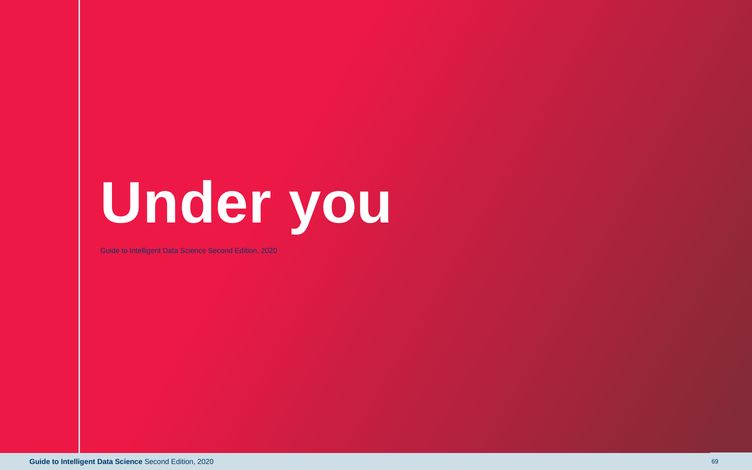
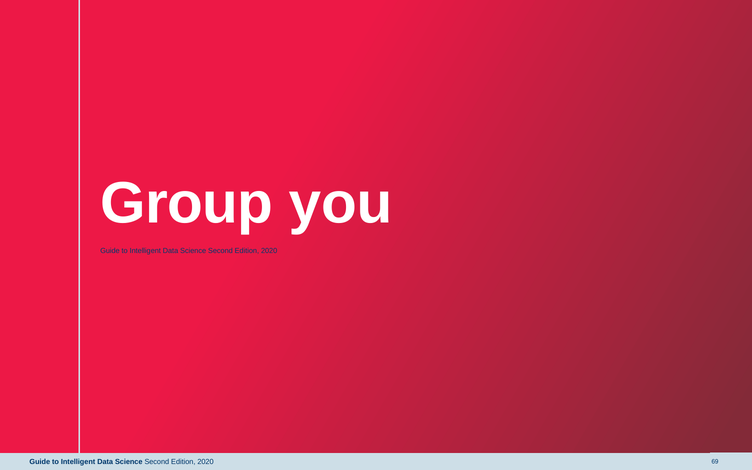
Under: Under -> Group (187, 204)
